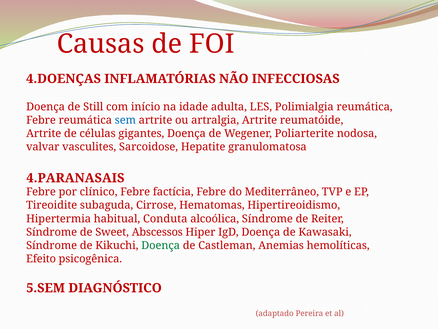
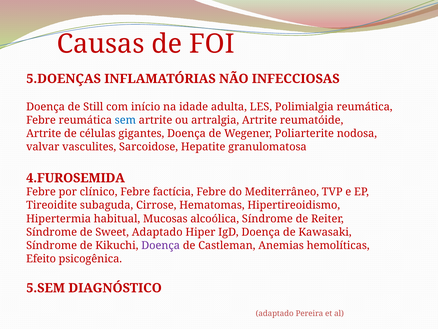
4.DOENÇAS: 4.DOENÇAS -> 5.DOENÇAS (64, 79)
4.PARANASAIS: 4.PARANASAIS -> 4.FUROSEMIDA (76, 178)
Conduta: Conduta -> Mucosas (165, 218)
Sweet Abscessos: Abscessos -> Adaptado (157, 232)
Doença colour: green -> purple (161, 245)
